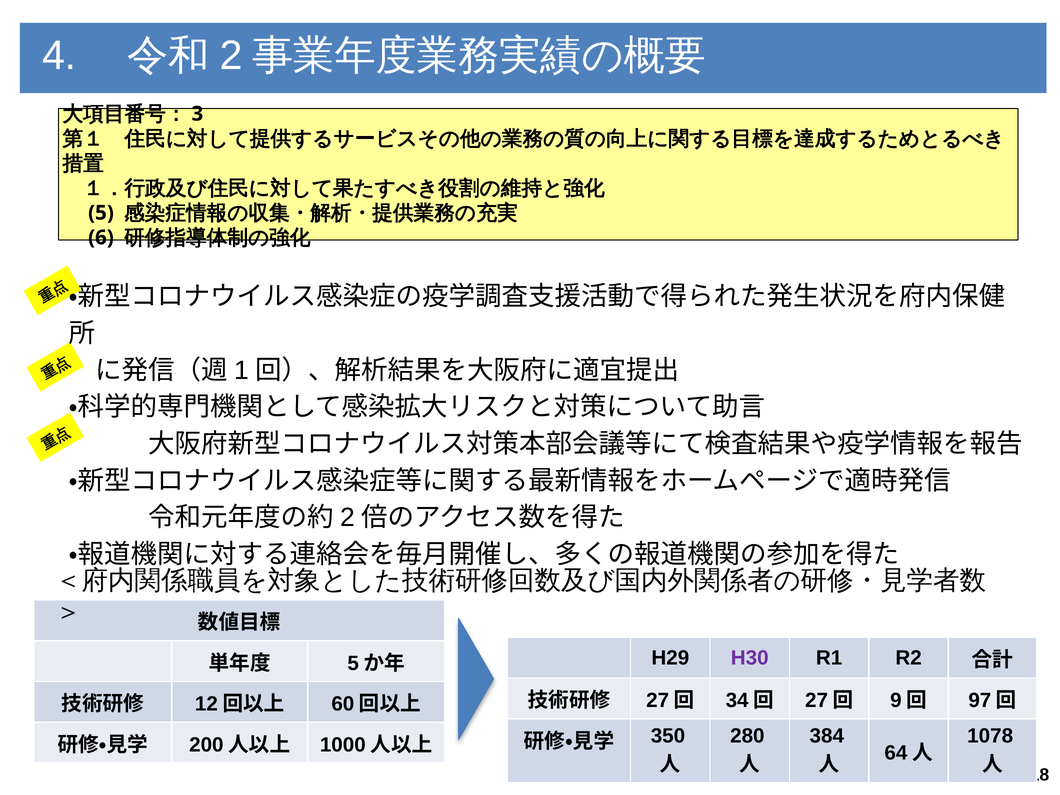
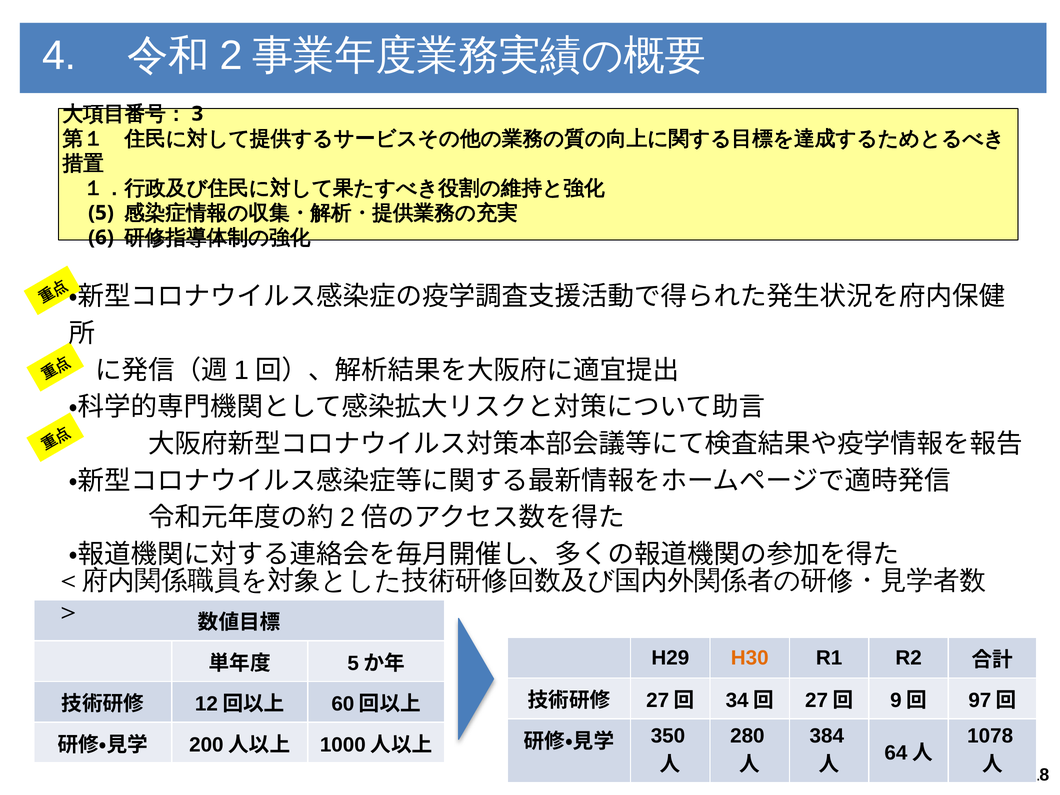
H30 colour: purple -> orange (750, 658)
